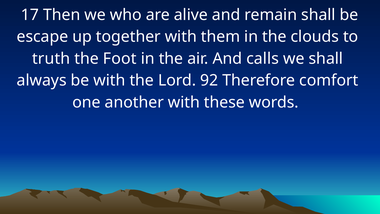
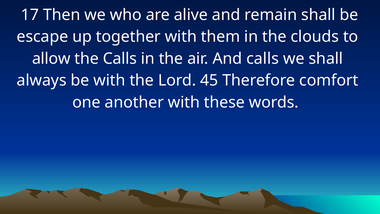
truth: truth -> allow (51, 59)
the Foot: Foot -> Calls (120, 59)
92: 92 -> 45 (209, 80)
